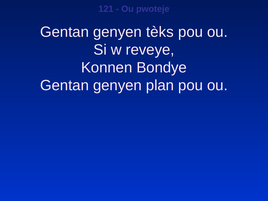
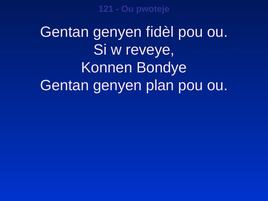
tèks: tèks -> fidèl (160, 32)
